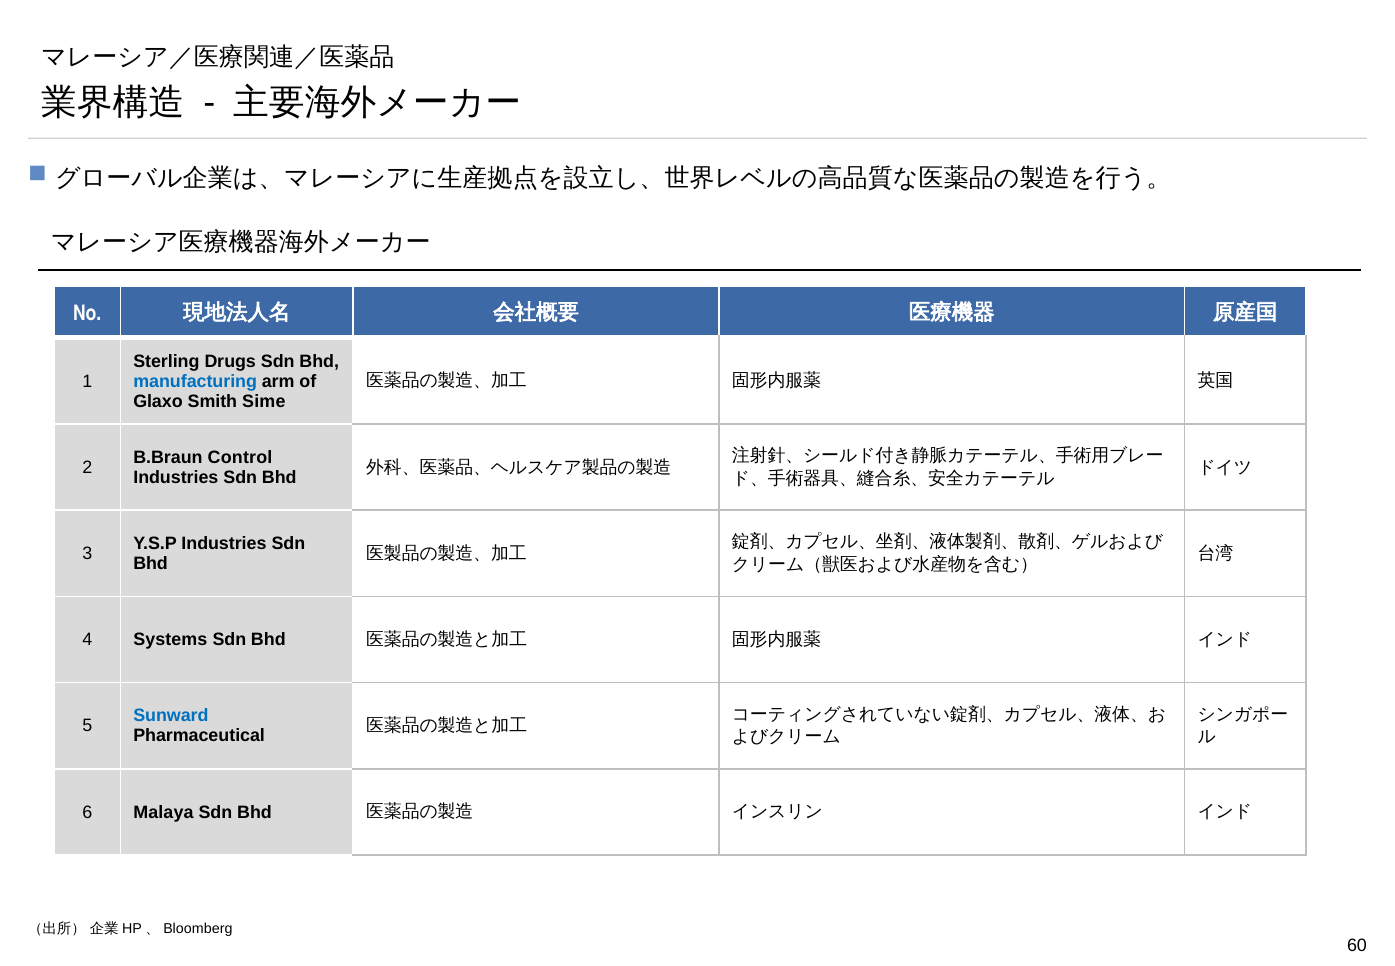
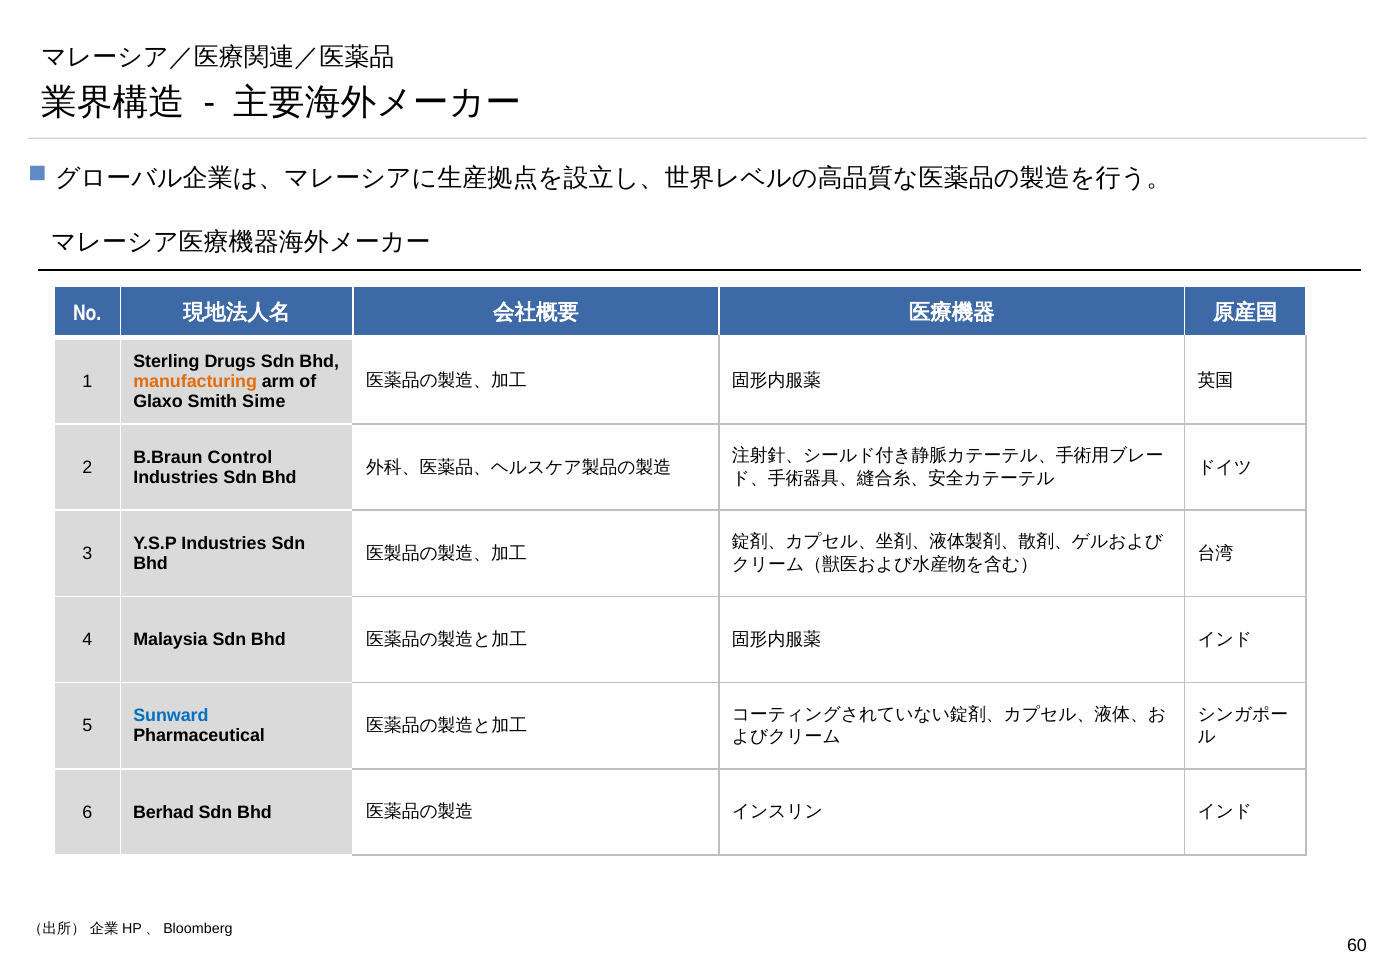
manufacturing colour: blue -> orange (195, 381)
Systems: Systems -> Malaysia (170, 640)
Malaya: Malaya -> Berhad (164, 812)
